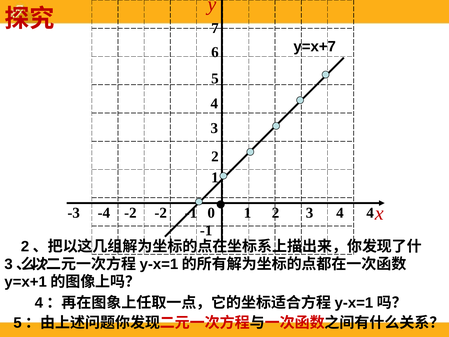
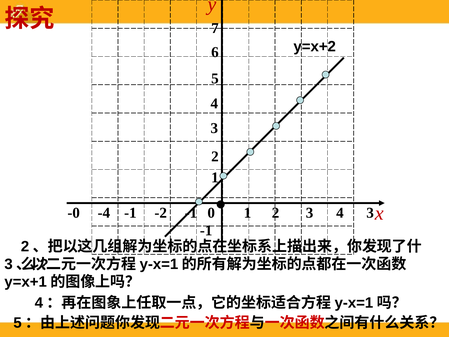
y=x+7: y=x+7 -> y=x+2 (315, 47)
-3: -3 -> -0 (74, 213)
-2: -2 -> -1 (130, 213)
4: 4 -> 3 (370, 213)
